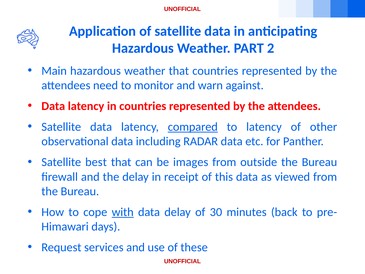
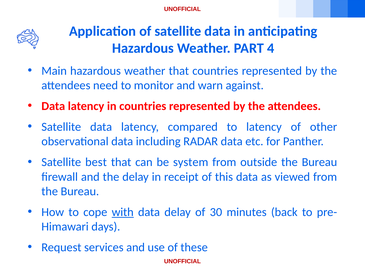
2: 2 -> 4 (271, 48)
compared underline: present -> none (193, 127)
images: images -> system (191, 162)
